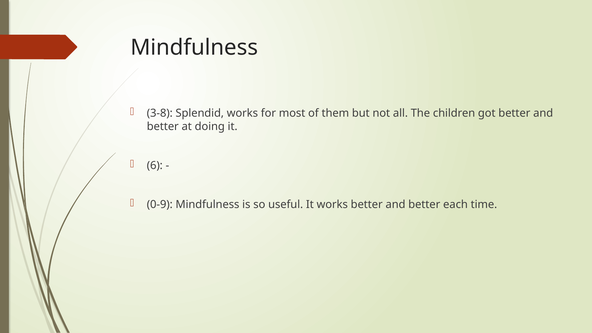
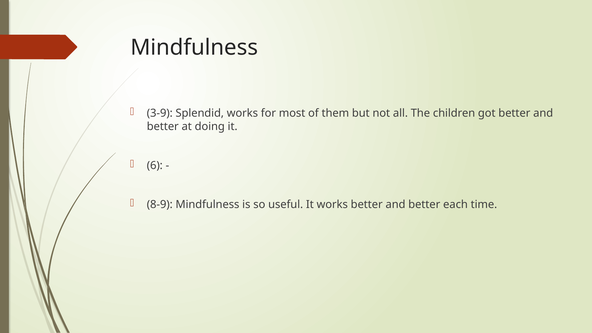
3-8: 3-8 -> 3-9 (160, 113)
0-9: 0-9 -> 8-9 (160, 205)
